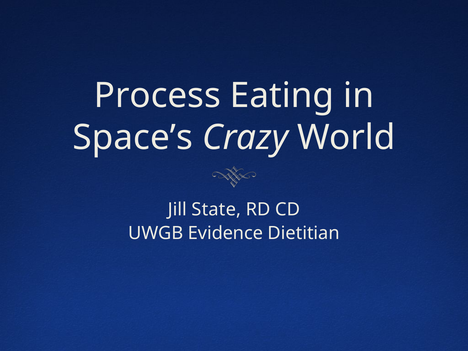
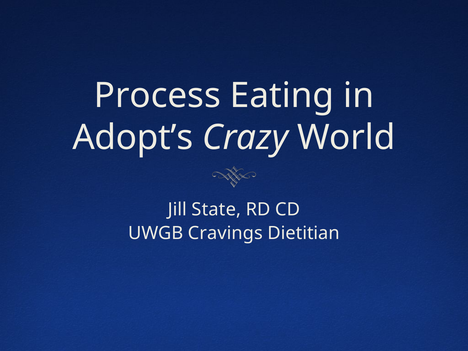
Space’s: Space’s -> Adopt’s (133, 138)
Evidence: Evidence -> Cravings (225, 233)
